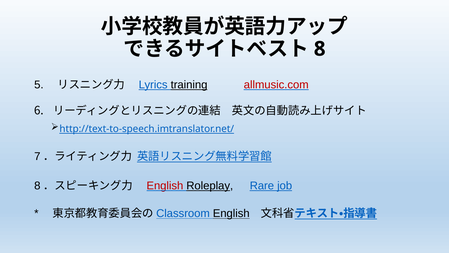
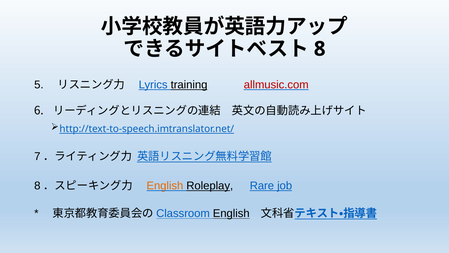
English colour: red -> orange (165, 185)
